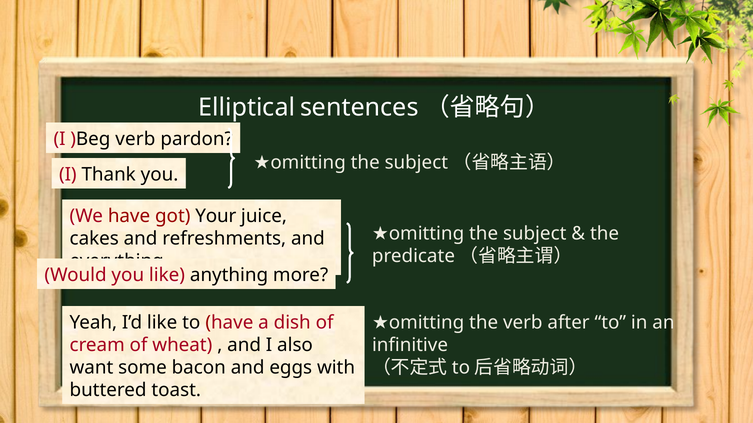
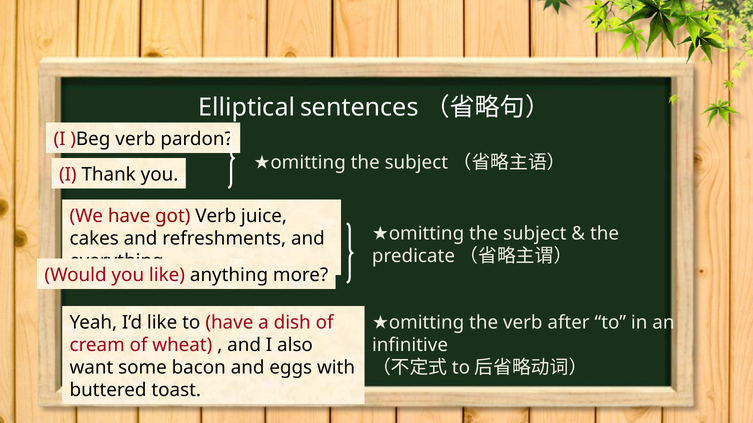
got Your: Your -> Verb (216, 216)
